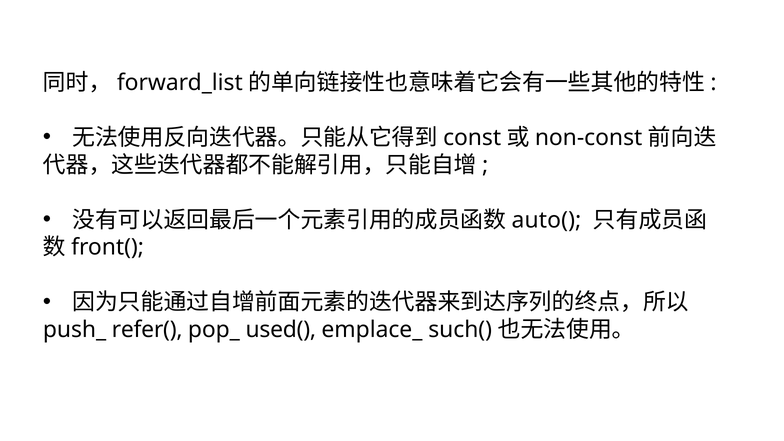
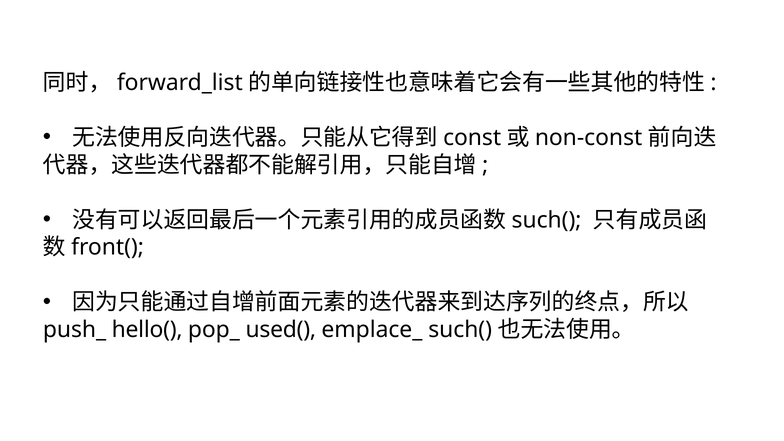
auto(: auto( -> such( (547, 220)
refer(: refer( -> hello( (147, 330)
